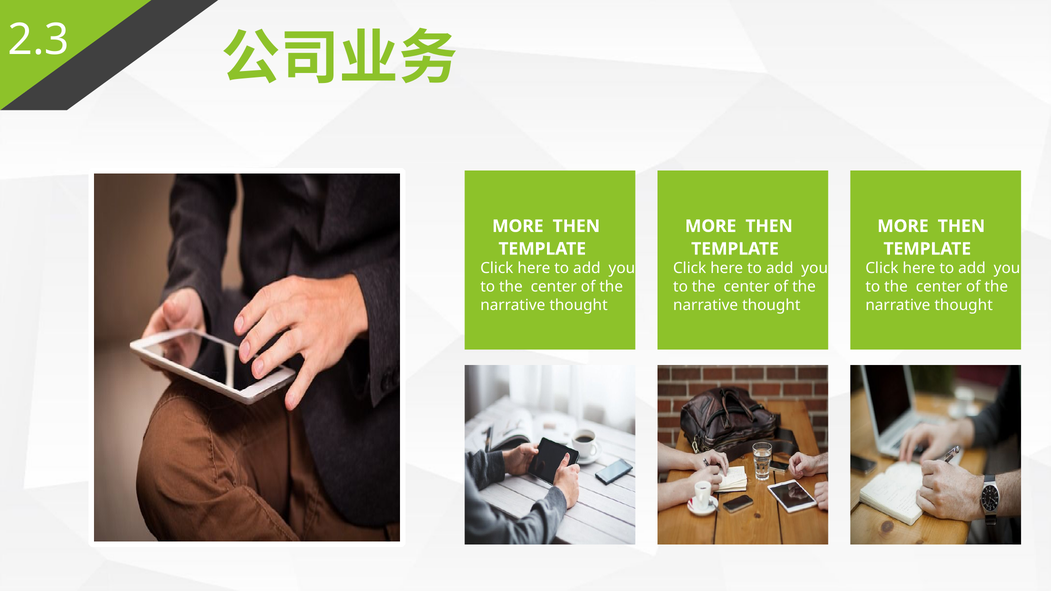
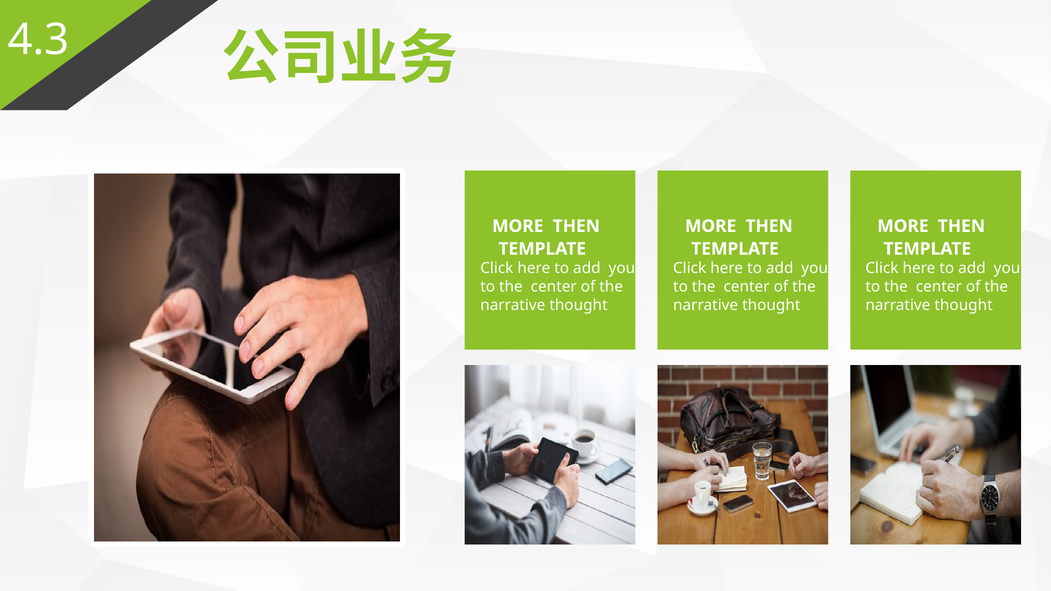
2.3: 2.3 -> 4.3 (39, 40)
